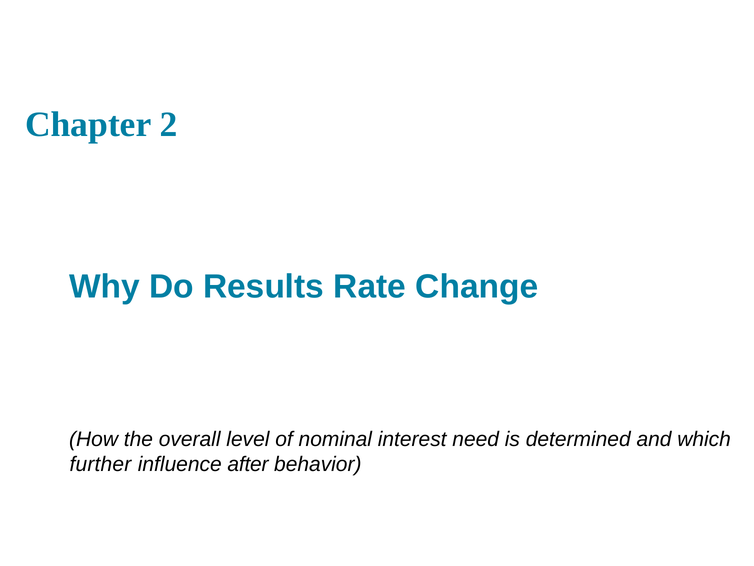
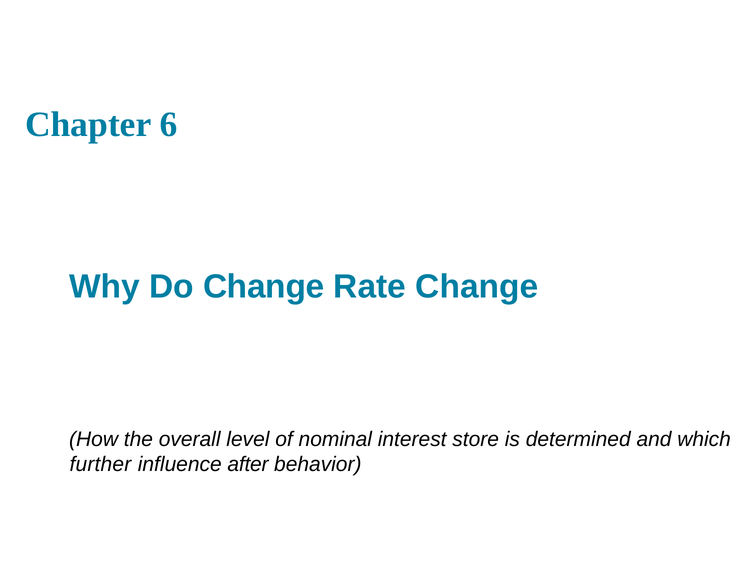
2: 2 -> 6 (169, 124)
Do Results: Results -> Change (264, 286)
need: need -> store (476, 439)
